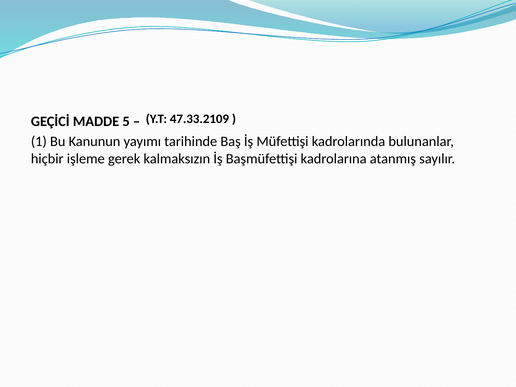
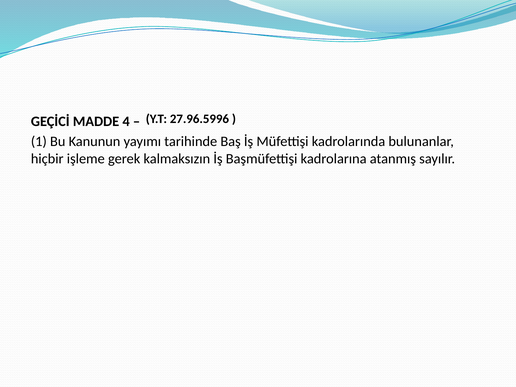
47.33.2109: 47.33.2109 -> 27.96.5996 (199, 119)
5: 5 -> 4 (126, 121)
